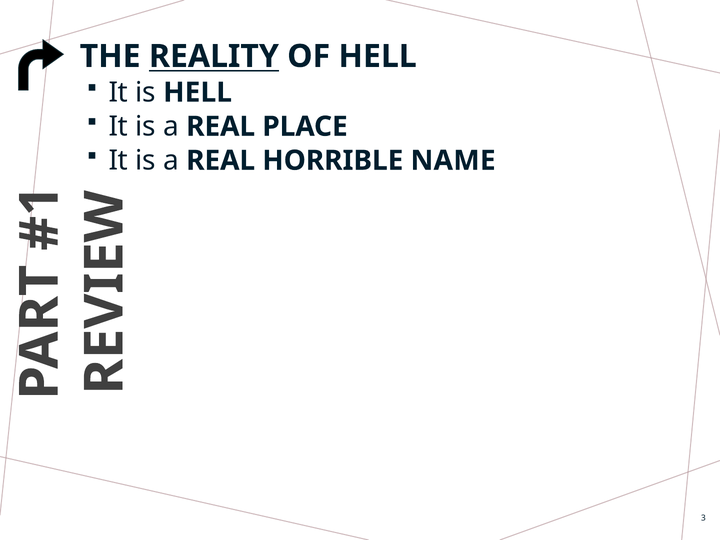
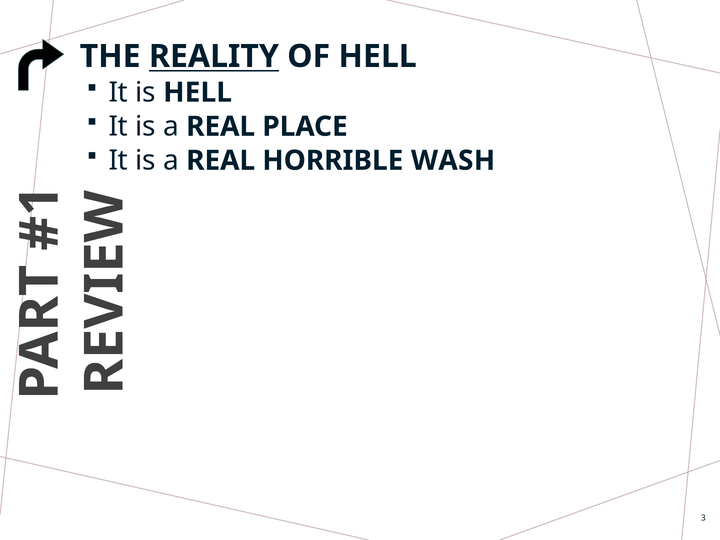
NAME: NAME -> WASH (453, 161)
